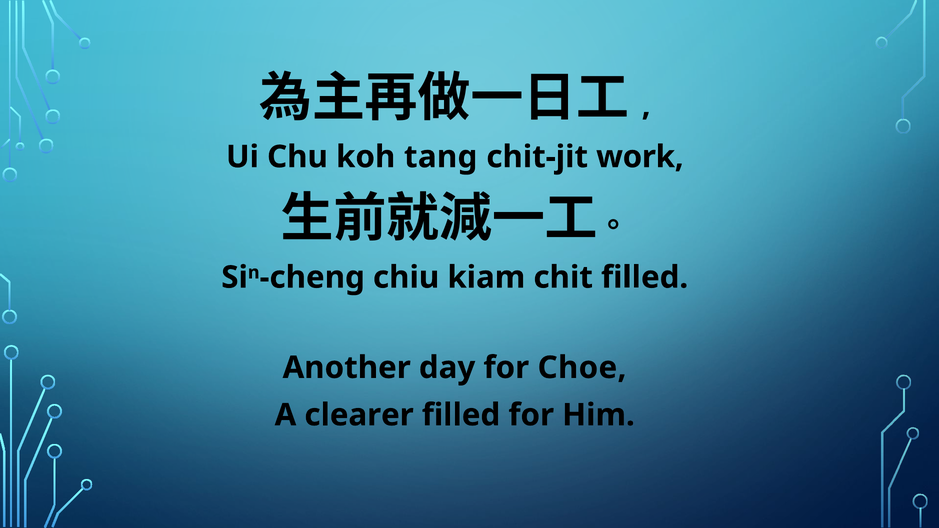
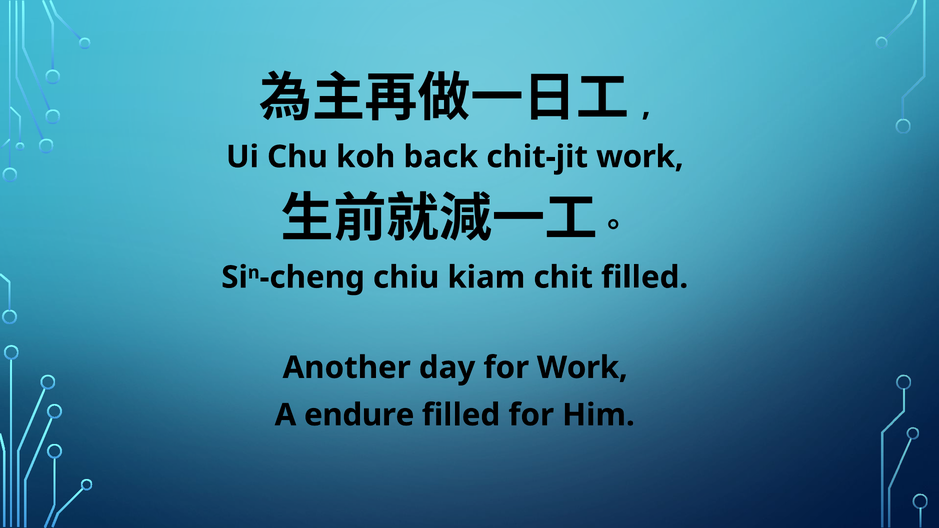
tang: tang -> back (441, 157)
for Choe: Choe -> Work (582, 368)
clearer: clearer -> endure (359, 415)
